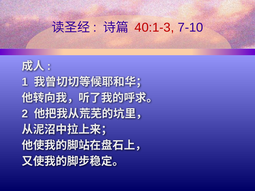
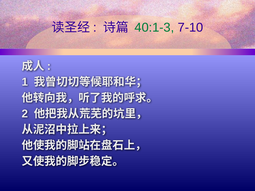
40:1-3 colour: red -> green (154, 27)
